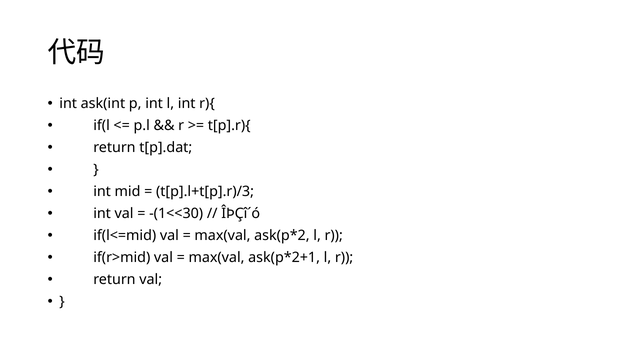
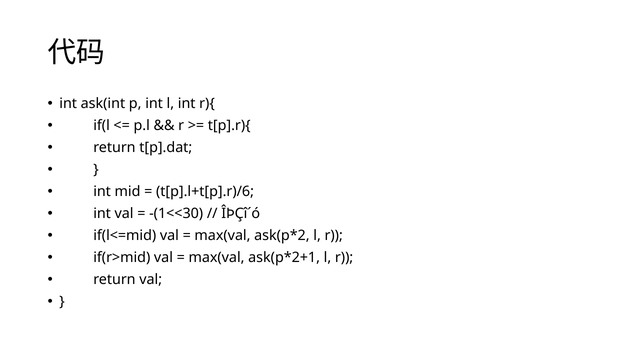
t[p].l+t[p].r)/3: t[p].l+t[p].r)/3 -> t[p].l+t[p].r)/6 (205, 191)
